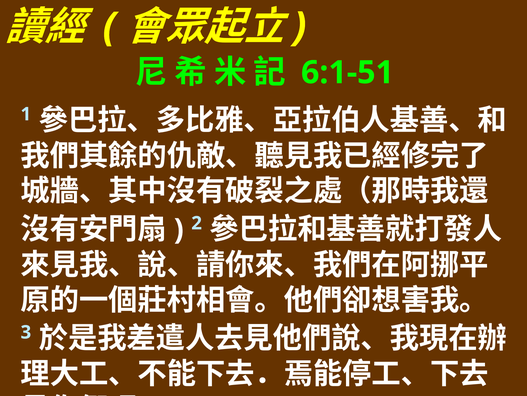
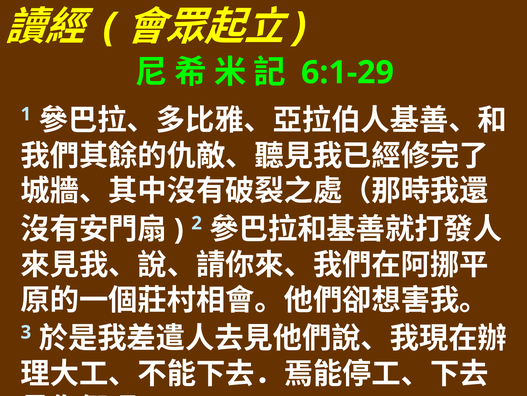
6:1-51: 6:1-51 -> 6:1-29 (347, 72)
